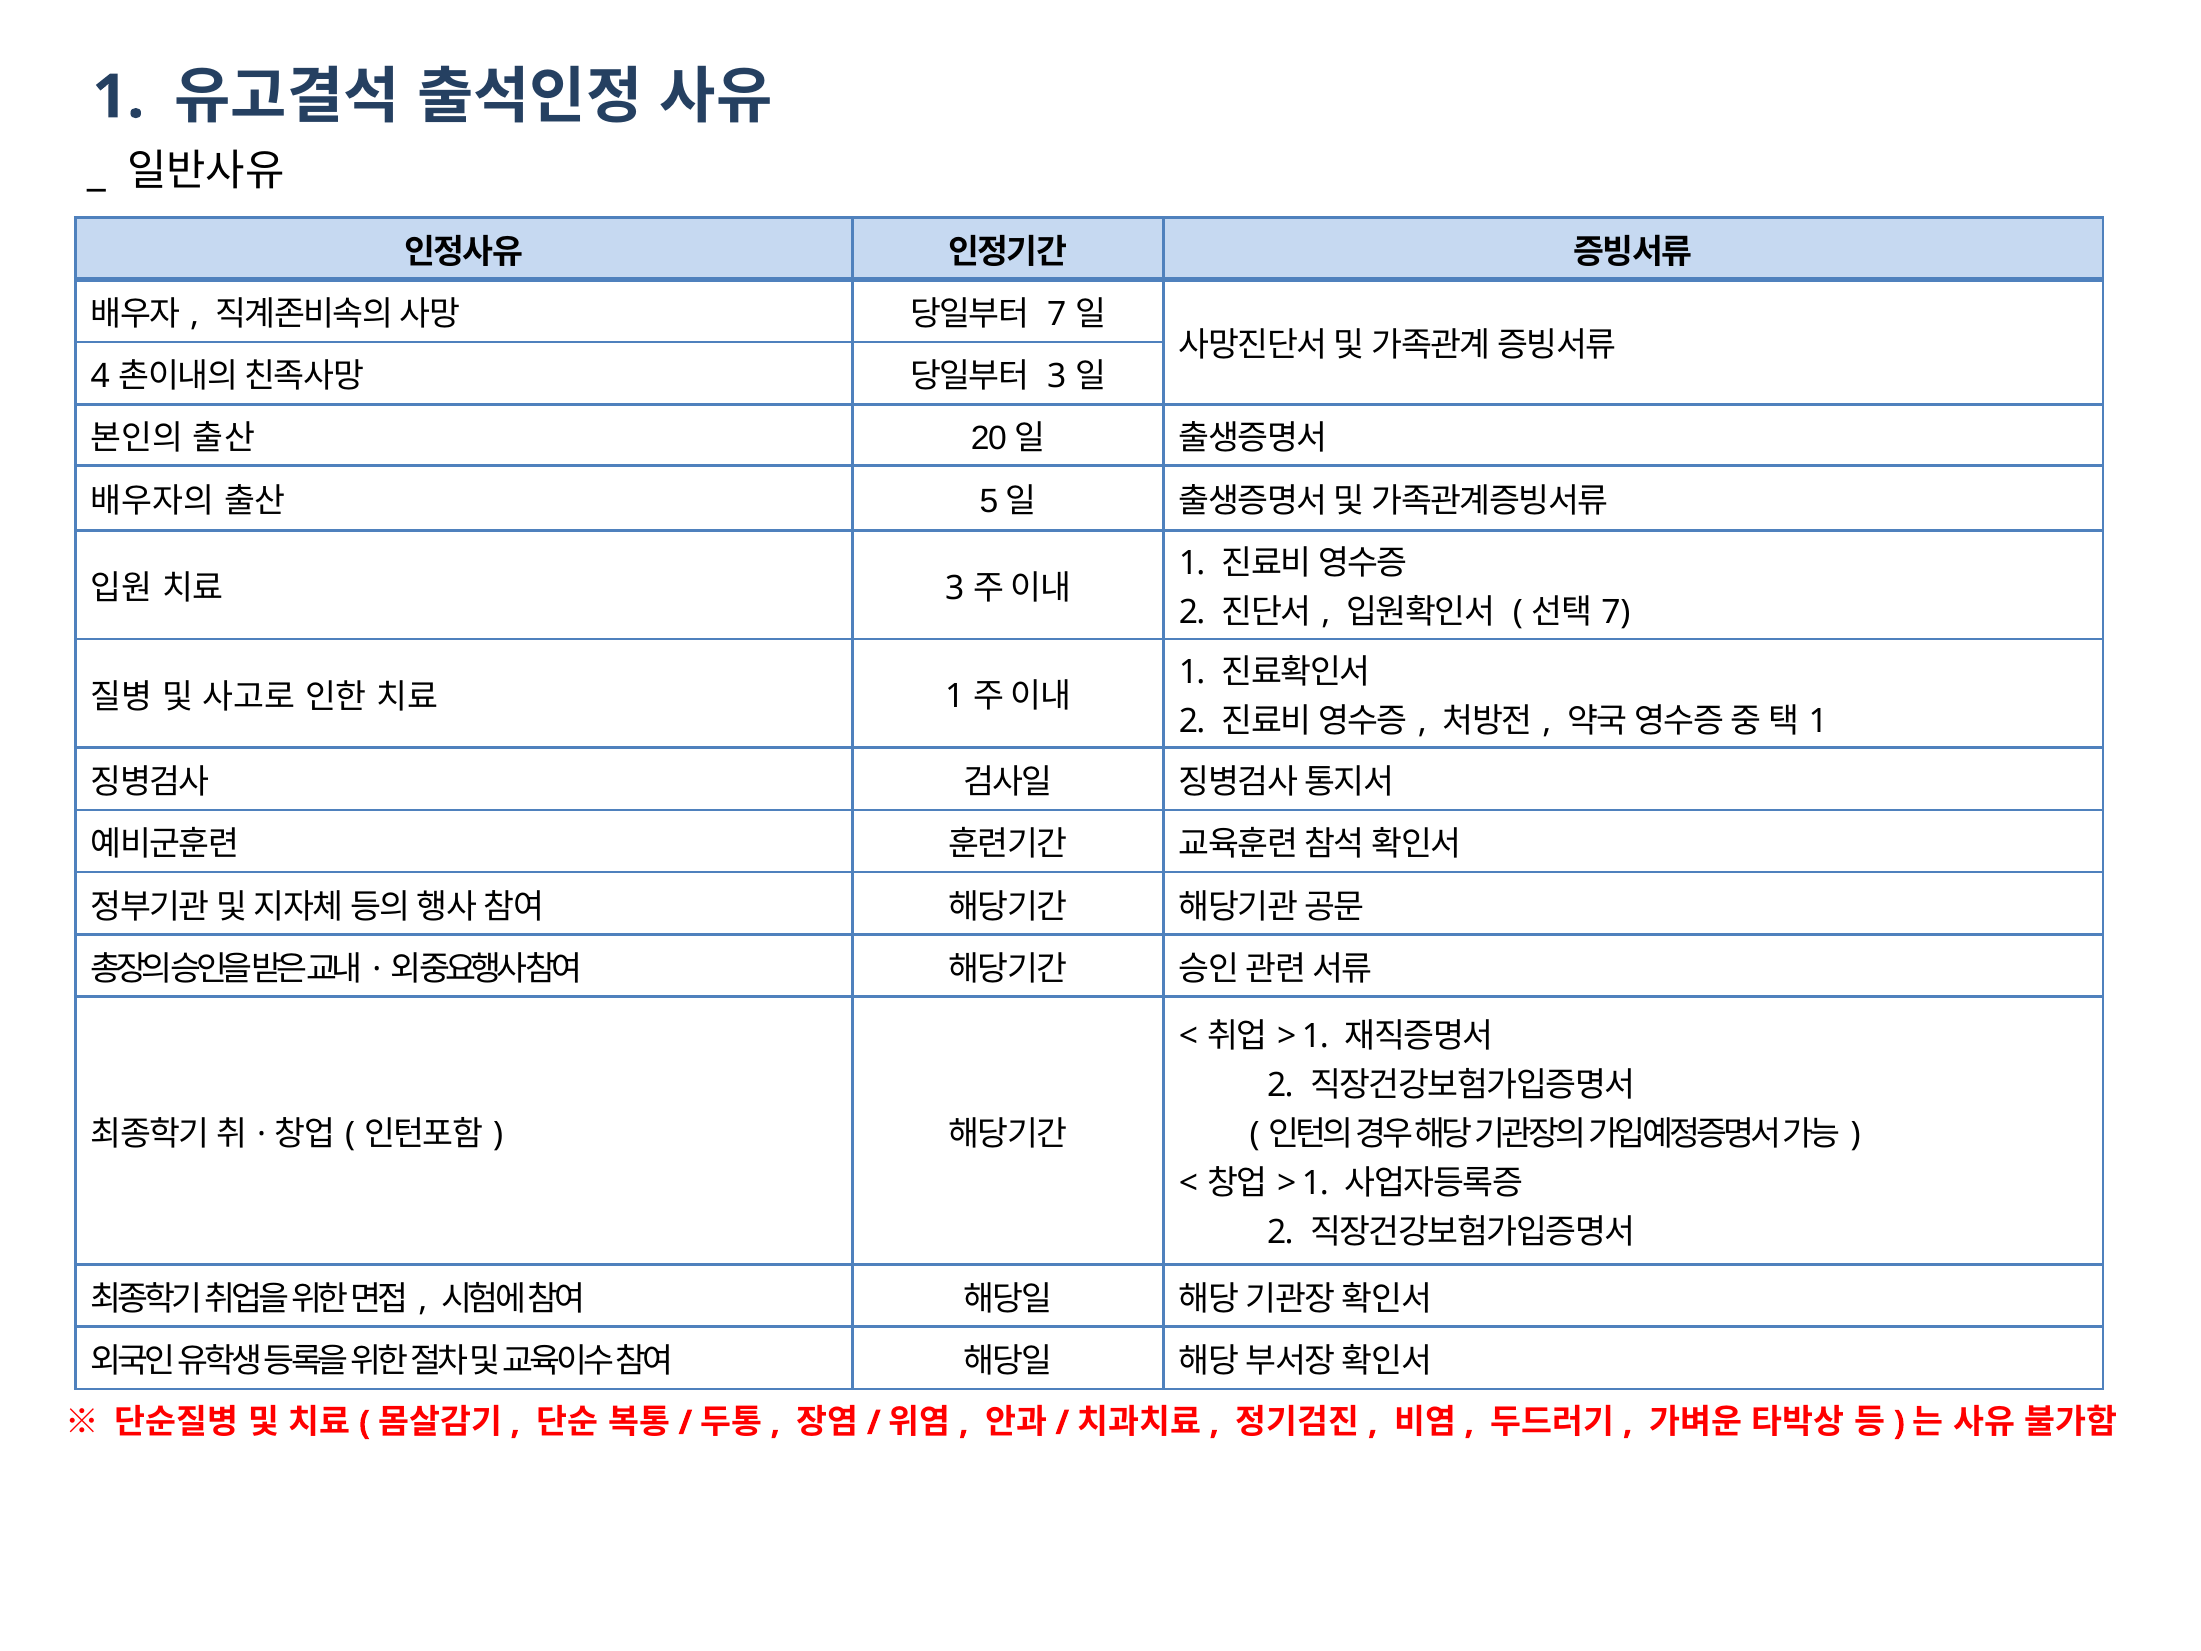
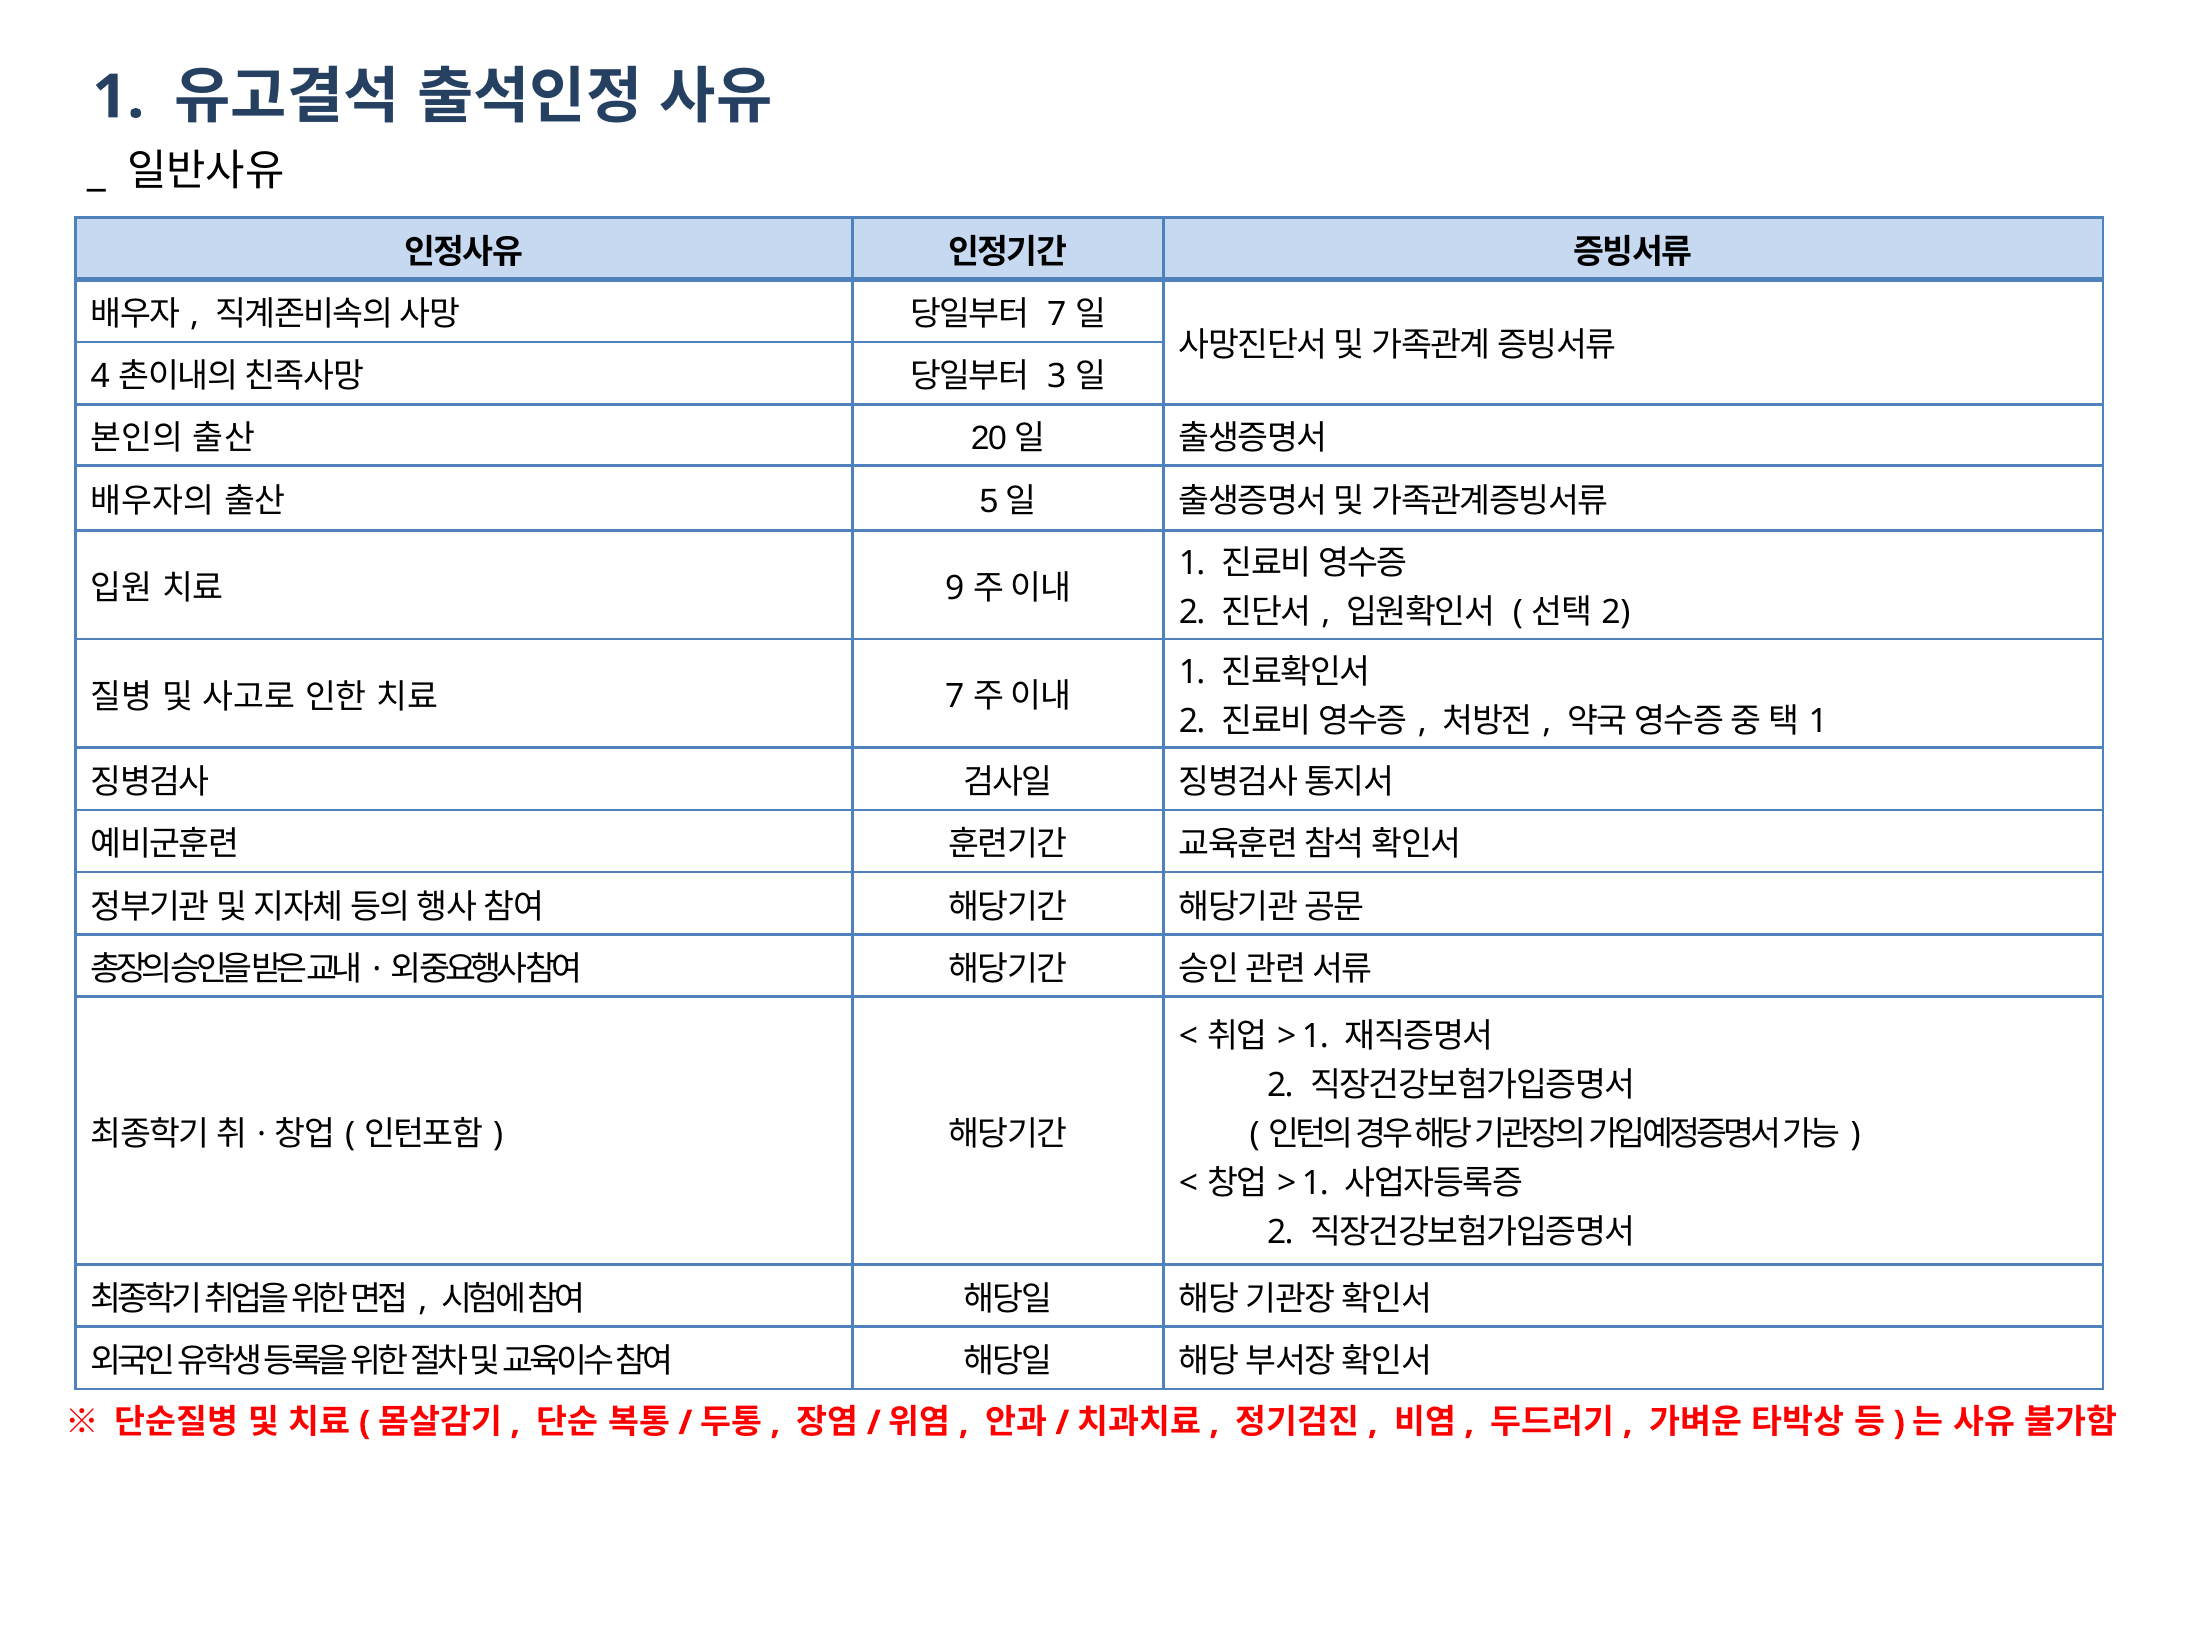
3: 3 -> 9 (955, 588)
7: 7 -> 2 (1616, 613)
1: 1 -> 7 (955, 697)
